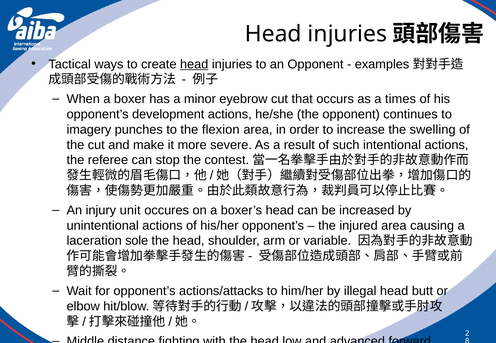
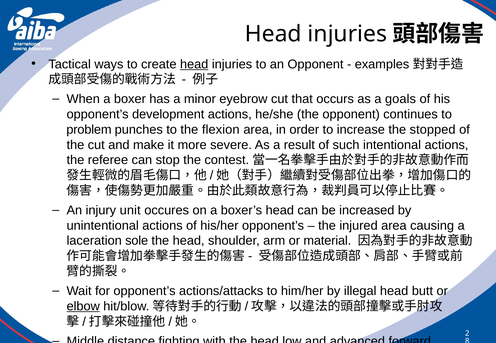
times: times -> goals (400, 99)
imagery: imagery -> problem (89, 130)
swelling: swelling -> stopped (433, 130)
variable: variable -> material (327, 241)
elbow underline: none -> present (83, 307)
